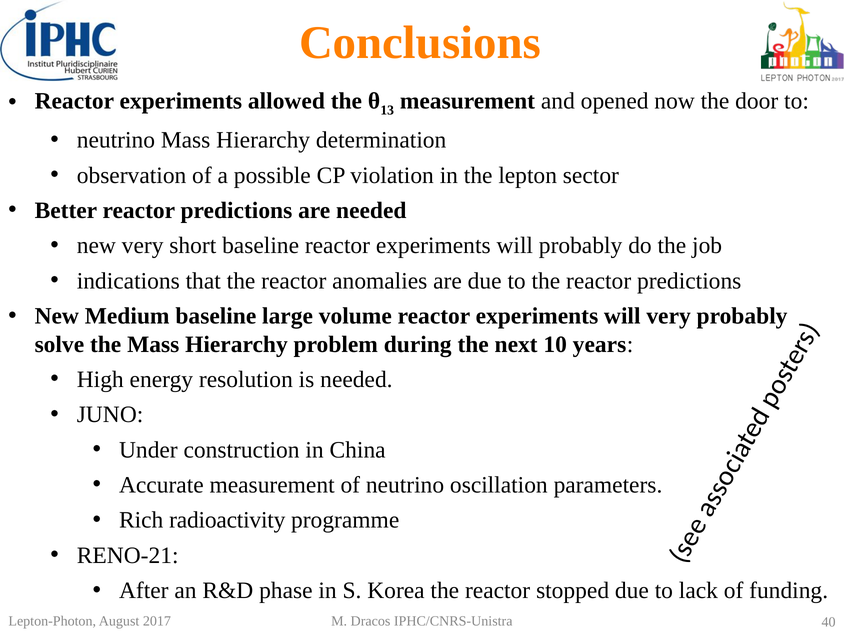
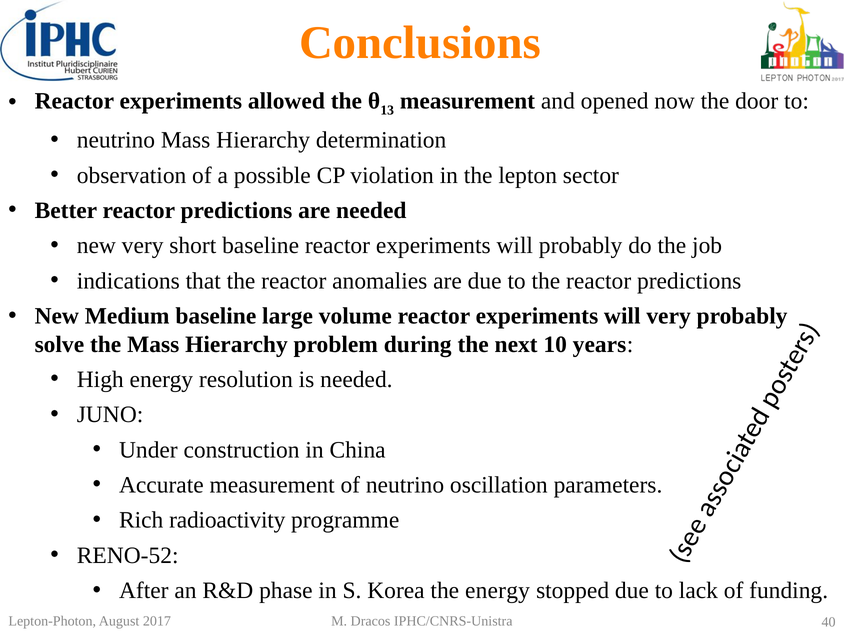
RENO-21: RENO-21 -> RENO-52 (128, 555)
Korea the reactor: reactor -> energy (497, 591)
